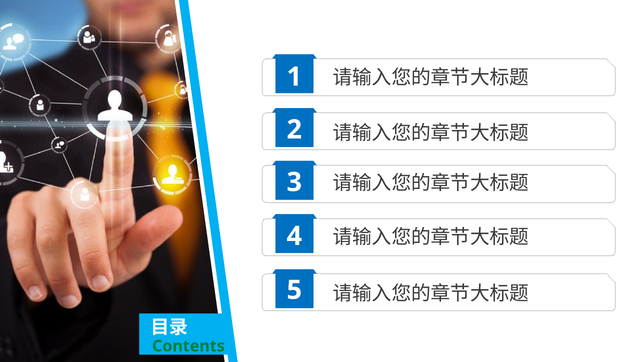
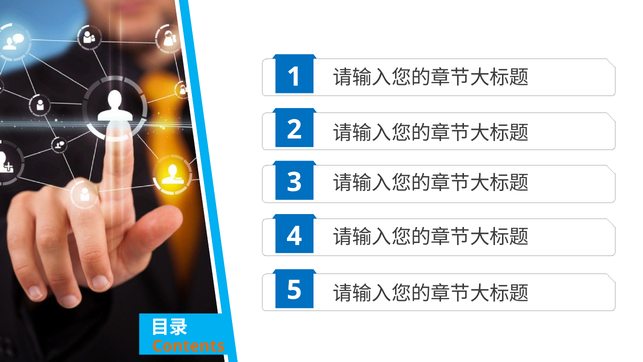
Contents colour: green -> orange (188, 346)
